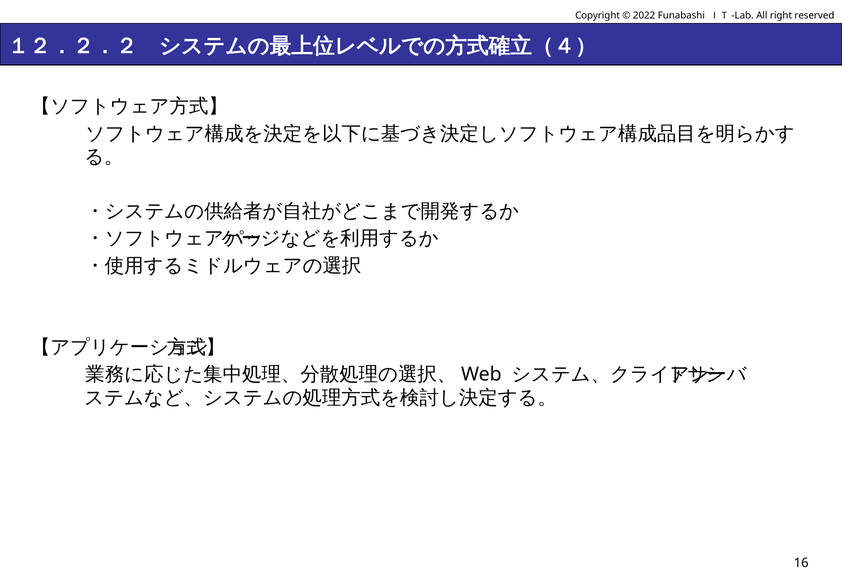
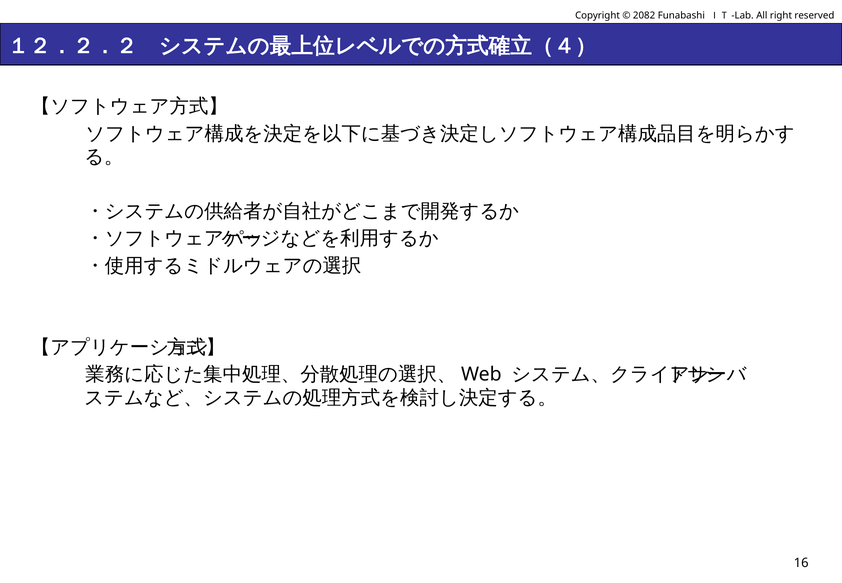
2022: 2022 -> 2082 (644, 16)
